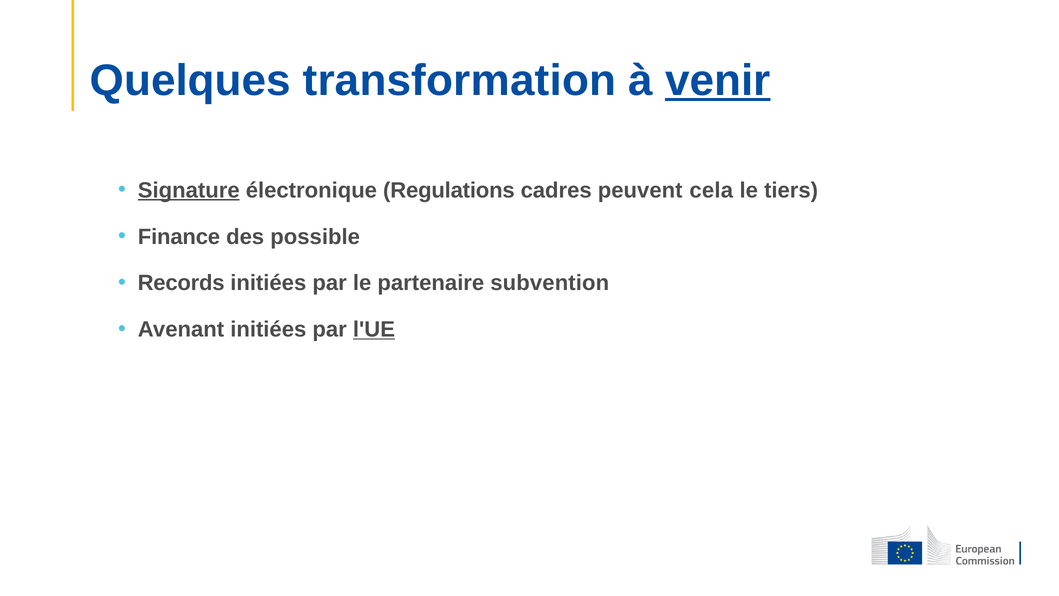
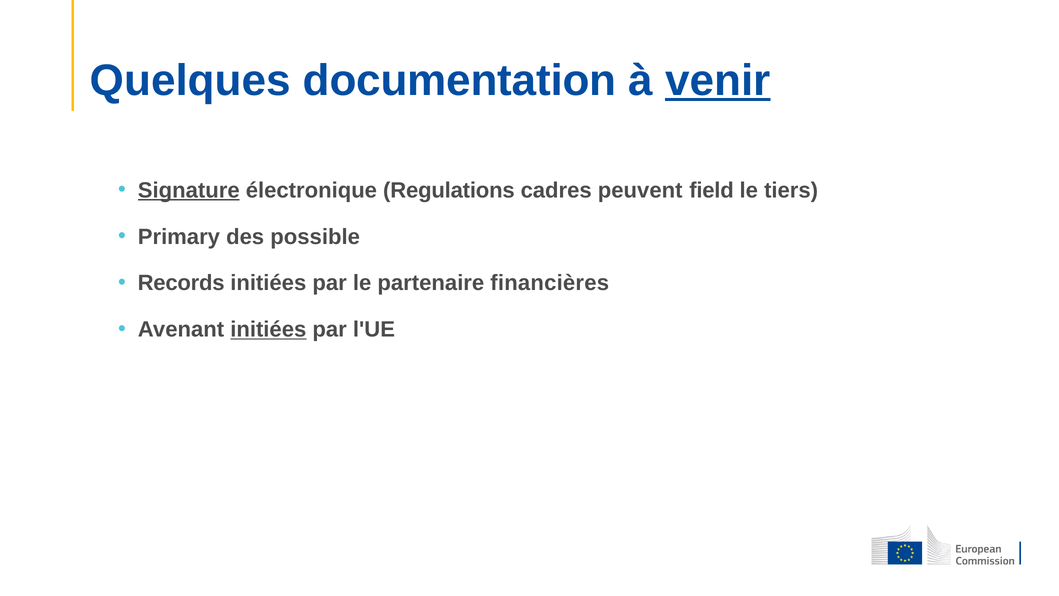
transformation: transformation -> documentation (460, 80)
cela: cela -> field (712, 190)
Finance: Finance -> Primary (179, 237)
subvention: subvention -> financières (550, 283)
initiées underline: none -> present (268, 329)
l'UE underline: present -> none (374, 329)
